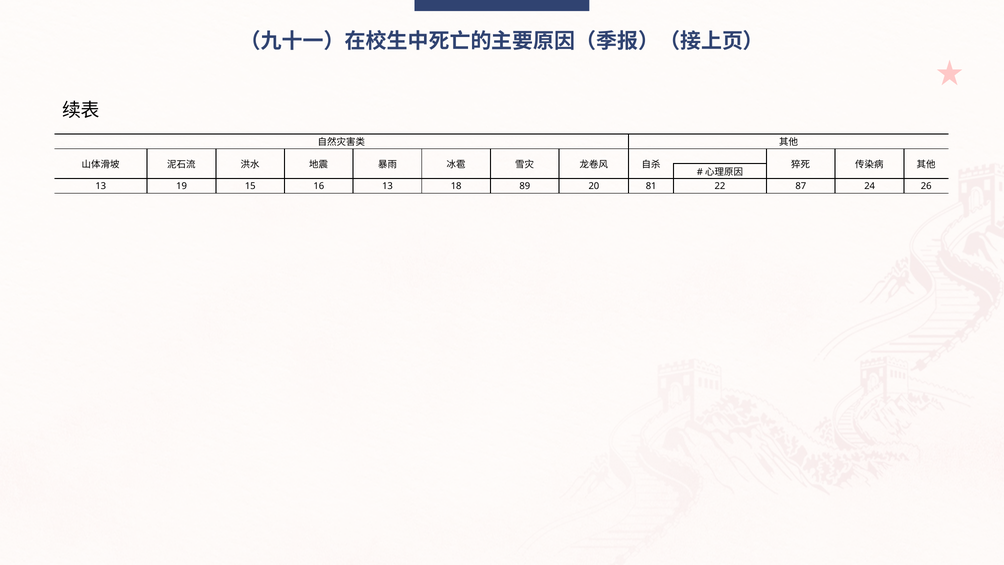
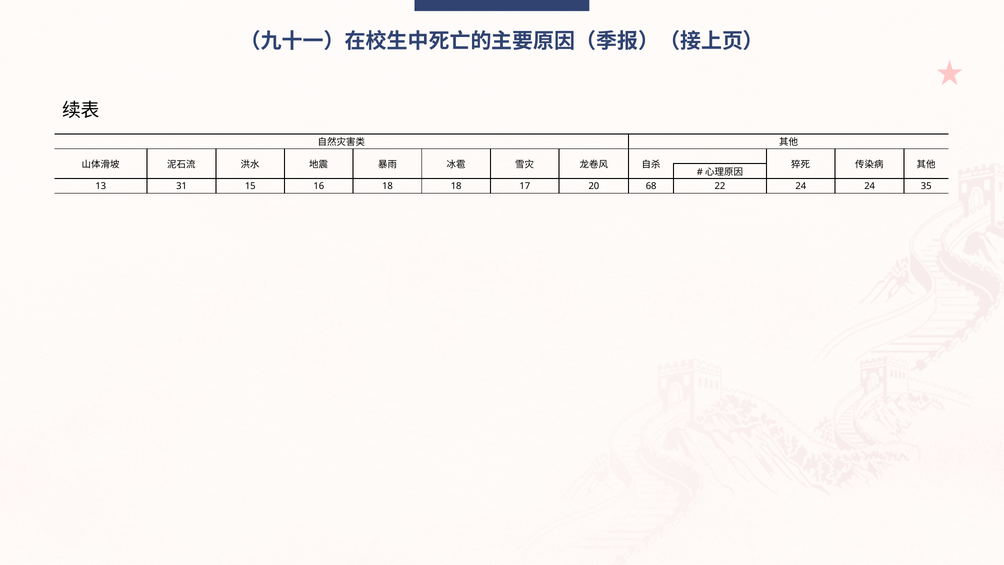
19: 19 -> 31 (182, 186)
16 13: 13 -> 18 (387, 186)
89: 89 -> 17 (525, 186)
81: 81 -> 68 (651, 186)
22 87: 87 -> 24 (801, 186)
26: 26 -> 35 (926, 186)
